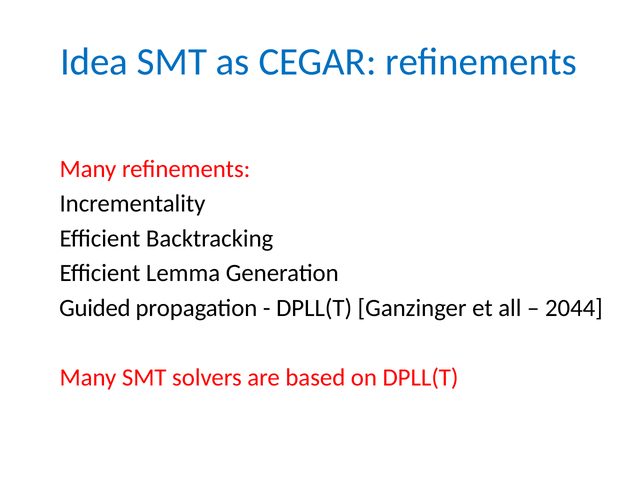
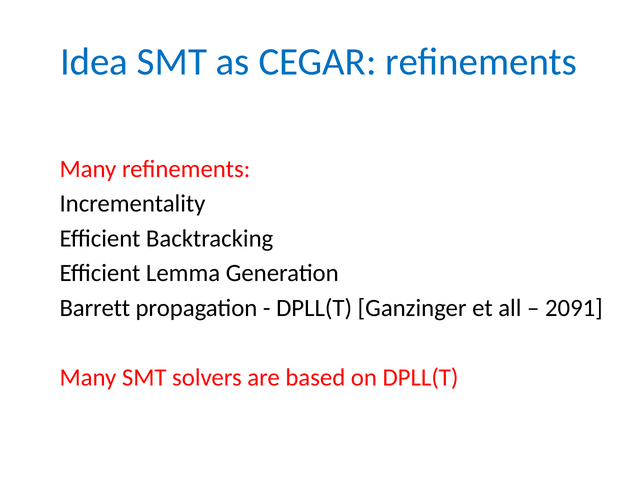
Guided: Guided -> Barrett (95, 308)
2044: 2044 -> 2091 (574, 308)
